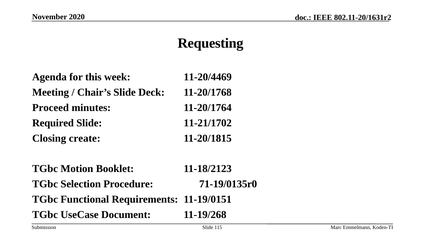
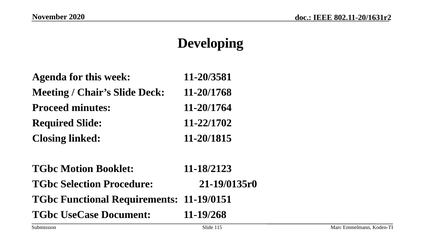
Requesting: Requesting -> Developing (211, 43)
11-20/4469: 11-20/4469 -> 11-20/3581 (208, 77)
11-21/1702: 11-21/1702 -> 11-22/1702 (208, 123)
create: create -> linked (85, 138)
71-19/0135r0: 71-19/0135r0 -> 21-19/0135r0 (228, 184)
